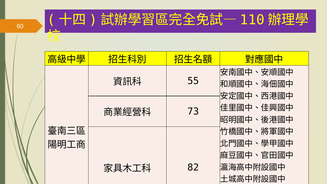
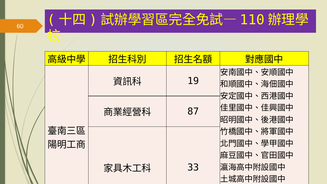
55: 55 -> 19 (193, 81)
73: 73 -> 87 (193, 111)
82: 82 -> 33 (193, 167)
